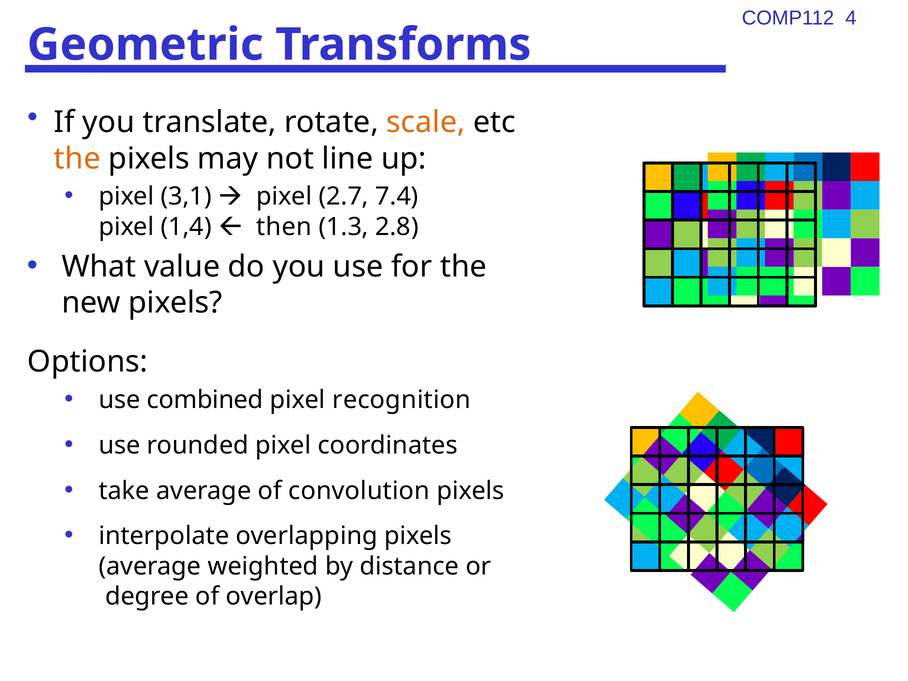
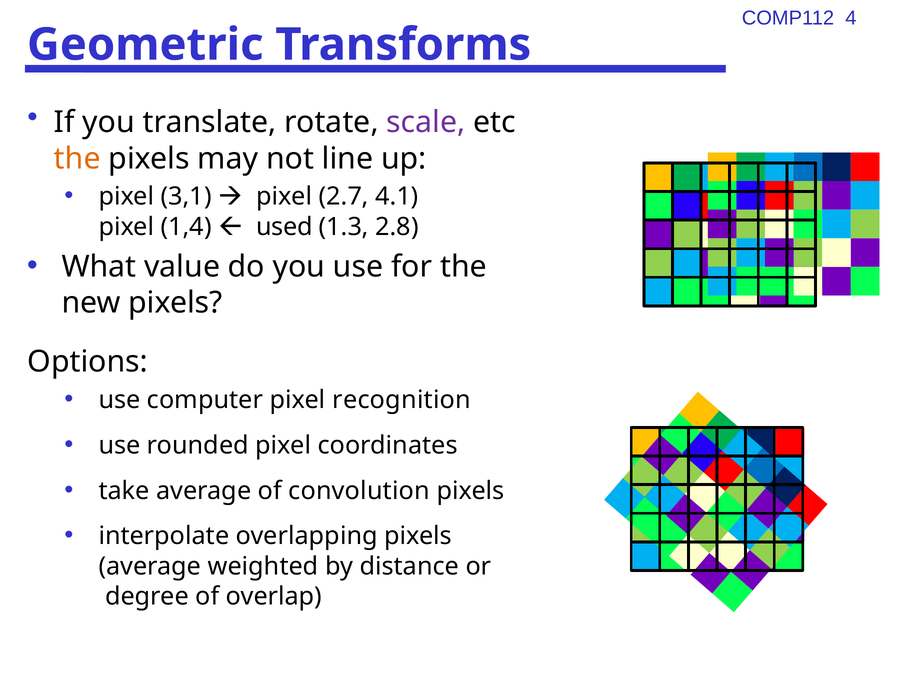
scale colour: orange -> purple (426, 122)
7.4: 7.4 -> 4.1 (397, 197)
then: then -> used (284, 227)
combined: combined -> computer (205, 400)
